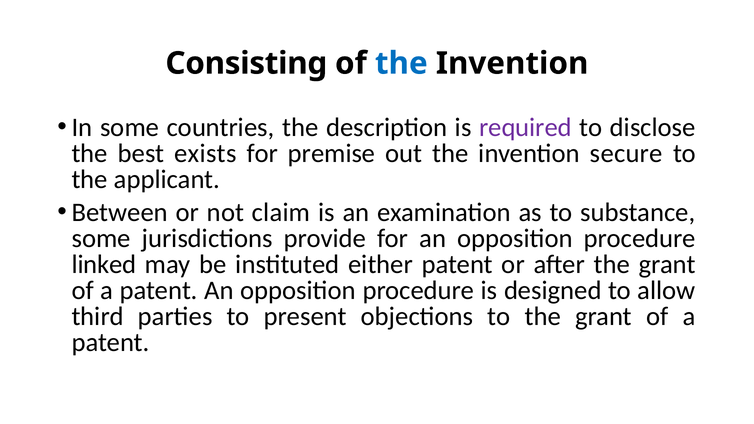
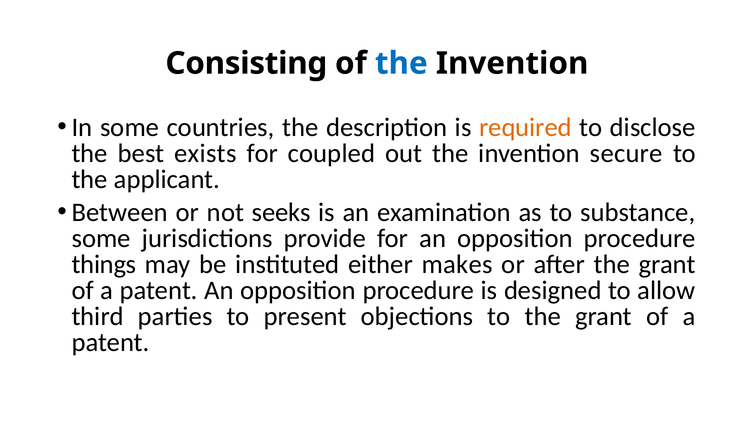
required colour: purple -> orange (525, 128)
premise: premise -> coupled (331, 154)
claim: claim -> seeks (281, 213)
linked: linked -> things (104, 265)
either patent: patent -> makes (457, 265)
